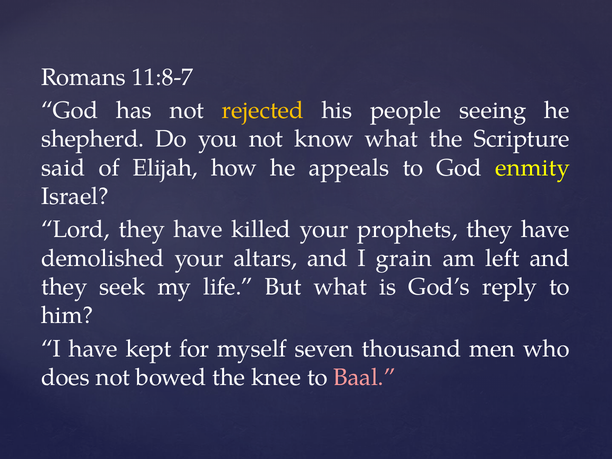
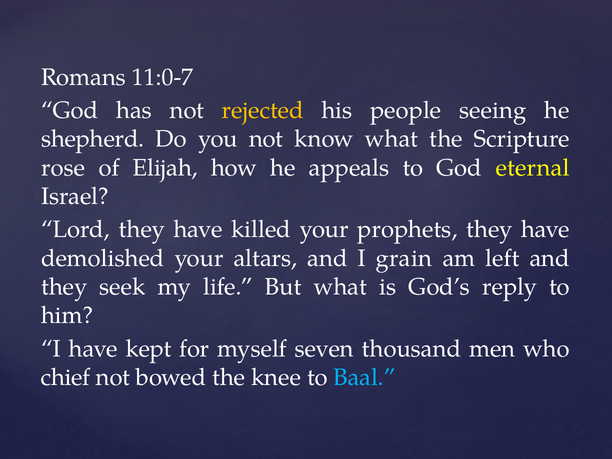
11:8-7: 11:8-7 -> 11:0-7 (163, 77)
said: said -> rose (63, 168)
enmity: enmity -> eternal (533, 168)
does: does -> chief (66, 377)
Baal colour: pink -> light blue (365, 377)
